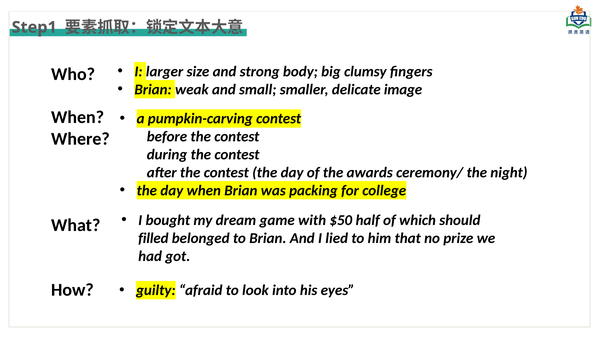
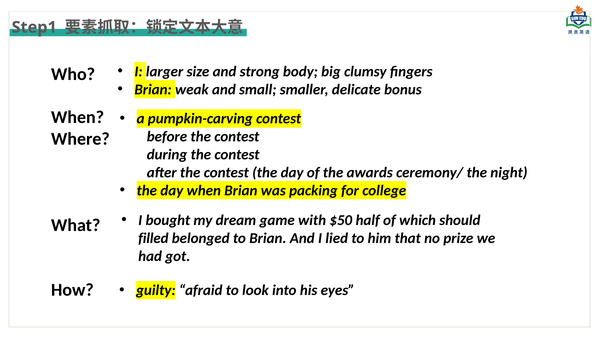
image: image -> bonus (403, 89)
